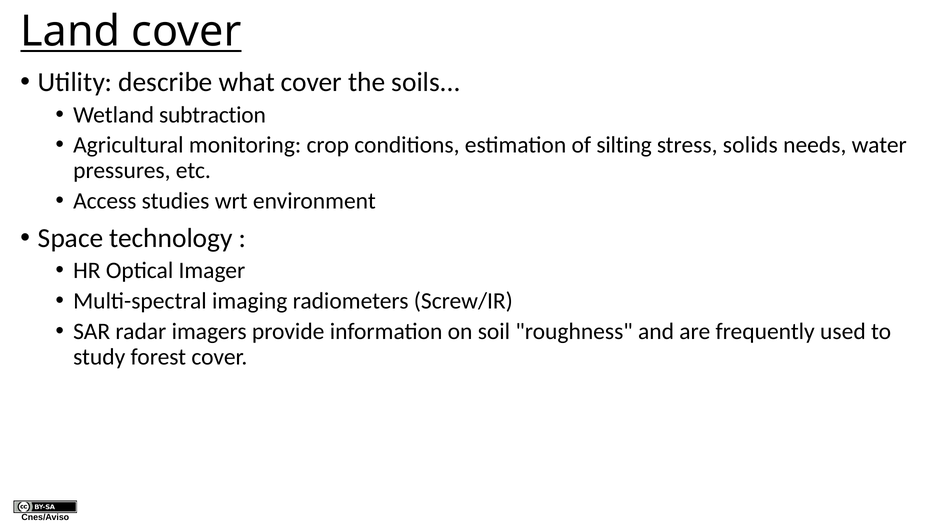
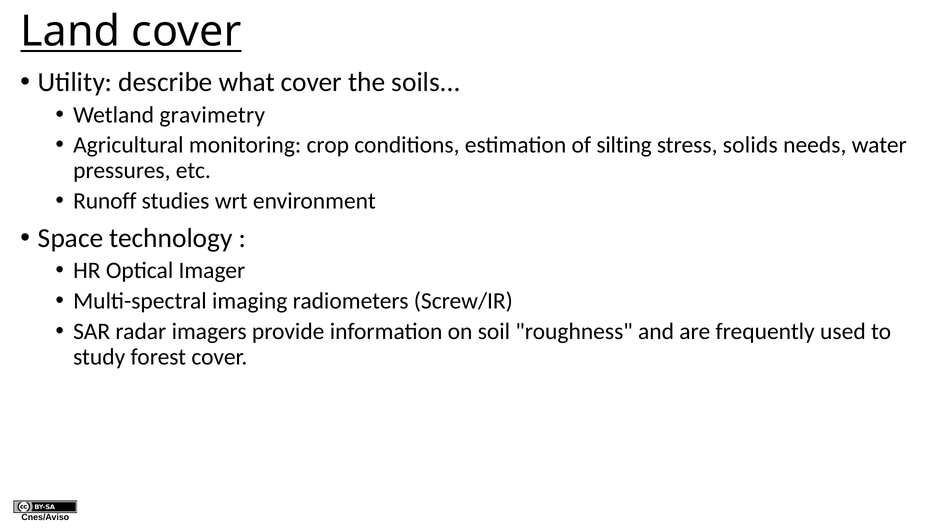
subtraction: subtraction -> gravimetry (212, 115)
Access: Access -> Runoff (105, 201)
